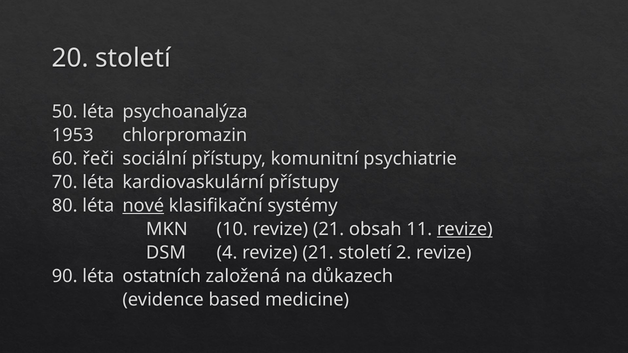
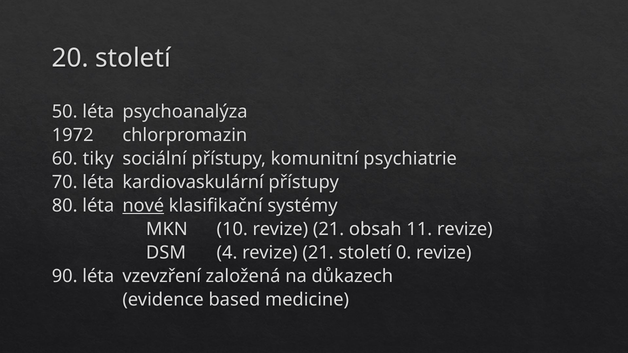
1953: 1953 -> 1972 (73, 135)
řeči: řeči -> tiky (98, 159)
revize underline: present -> none (465, 229)
2: 2 -> 0 (404, 253)
ostatních: ostatních -> vzevzření (162, 276)
